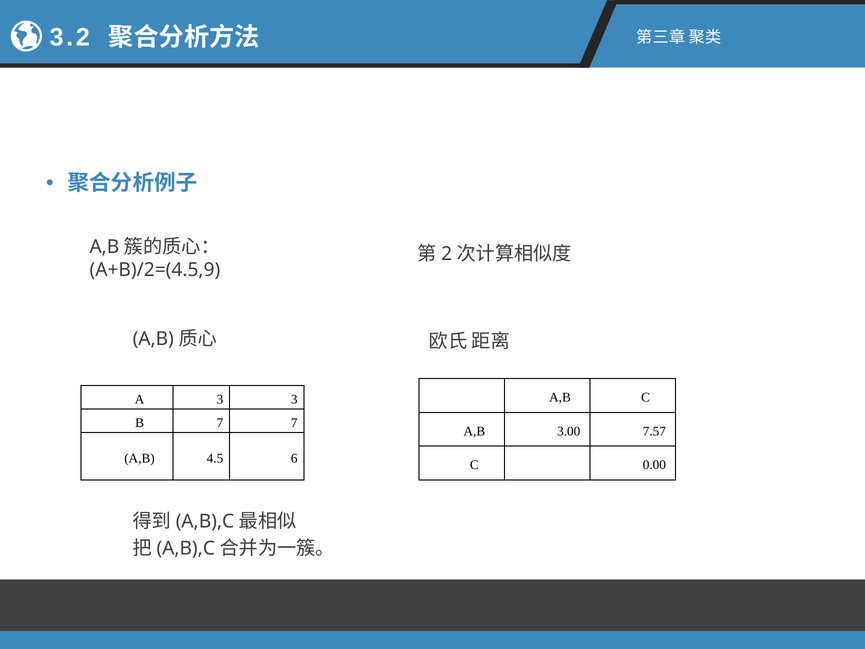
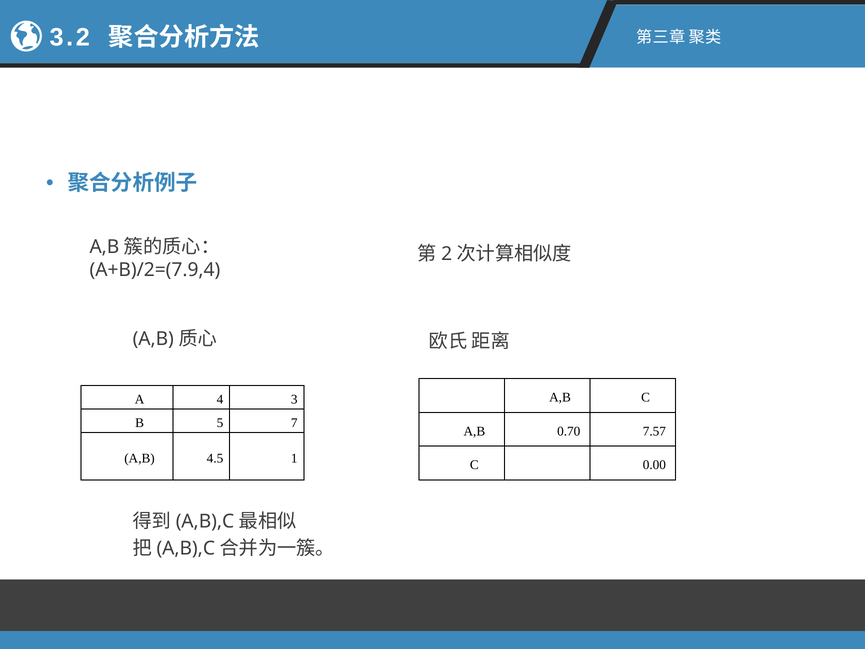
A+B)/2=(4.5,9: A+B)/2=(4.5,9 -> A+B)/2=(7.9,4 (155, 270)
A 3: 3 -> 4 (220, 399)
B 7: 7 -> 5 (220, 423)
3.00: 3.00 -> 0.70 (569, 431)
6: 6 -> 1 (294, 458)
